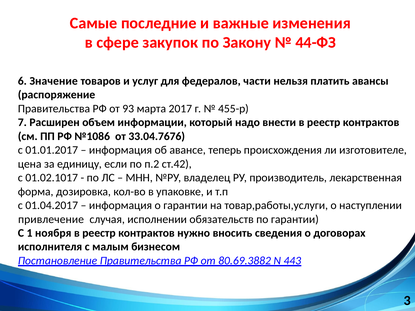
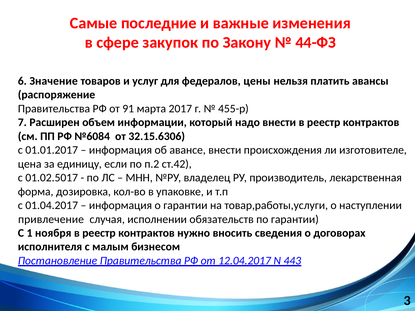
части: части -> цены (257, 81)
93: 93 -> 91 (128, 109)
№1086: №1086 -> №6084 (92, 136)
33.04.7676: 33.04.7676 -> 32.15.6306 (157, 136)
авансе теперь: теперь -> внести (225, 150)
01.02.1017: 01.02.1017 -> 01.02.5017 (52, 178)
80.69.3882: 80.69.3882 -> 12.04.2017 (245, 261)
